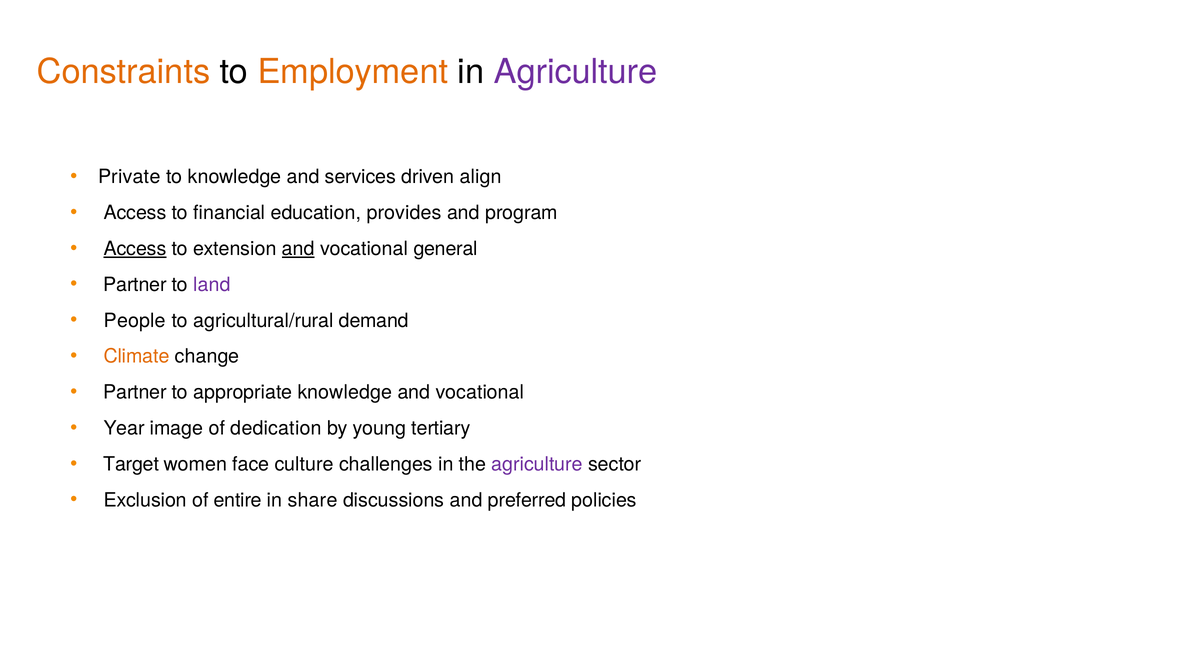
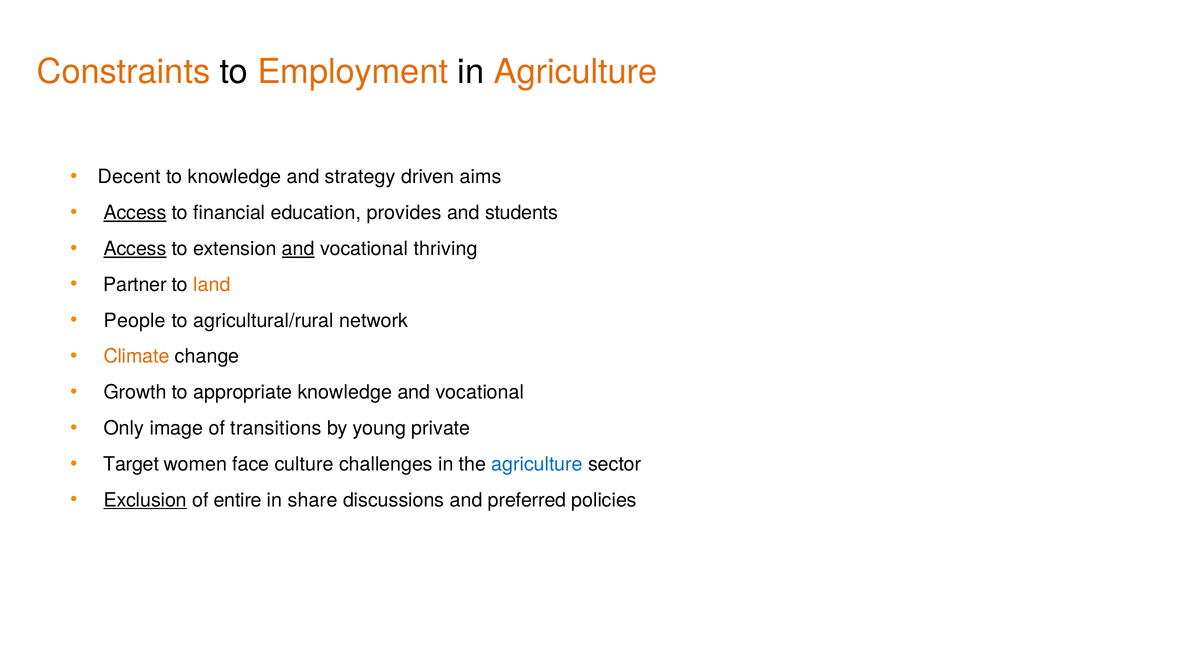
Agriculture colour: purple -> orange (576, 72)
Private: Private -> Decent (129, 177)
services: services -> strategy (360, 177)
align: align -> aims (481, 177)
Access underline: none -> present (135, 213)
program: program -> students (522, 213)
general: general -> thriving (446, 249)
land colour: purple -> orange (212, 285)
demand: demand -> network (374, 320)
Partner: Partner -> Growth (135, 392)
Year: Year -> Only (124, 428)
dedication: dedication -> transitions (276, 428)
tertiary: tertiary -> private (441, 428)
agriculture colour: purple -> blue (537, 464)
Exclusion underline: none -> present (145, 500)
